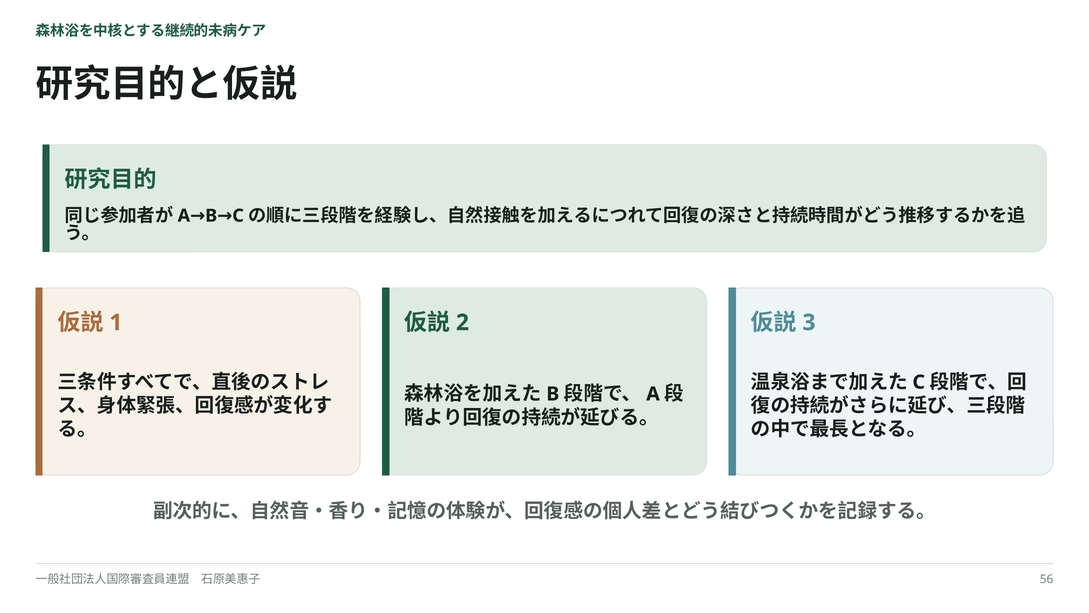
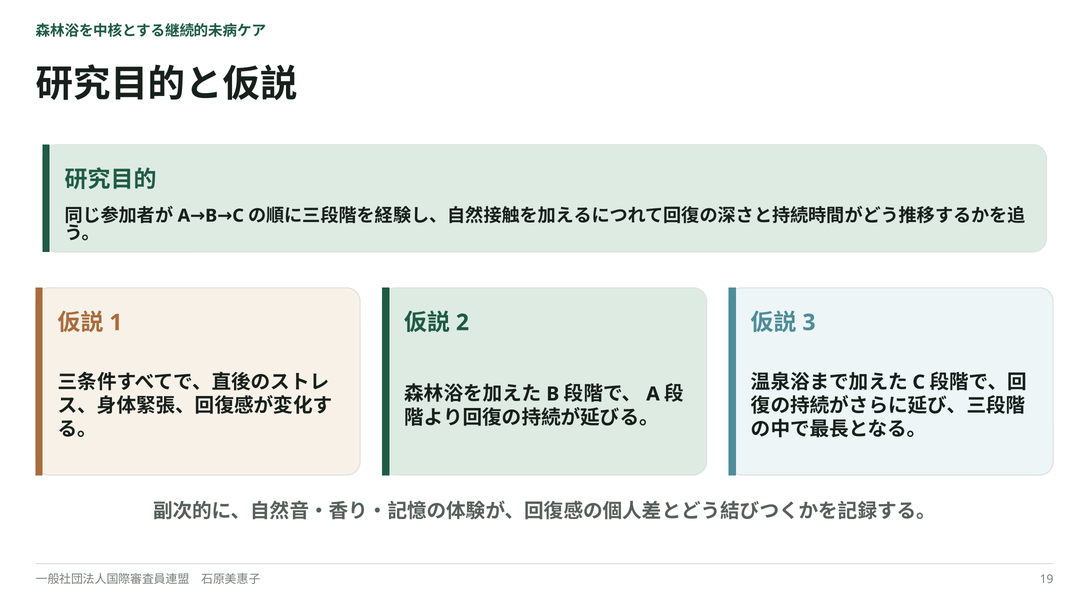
56: 56 -> 19 (1047, 579)
